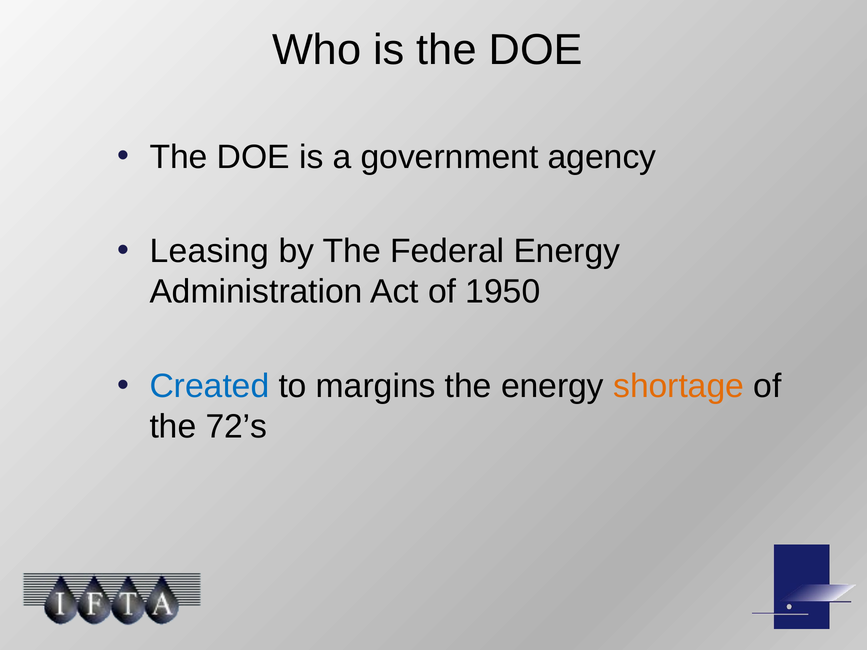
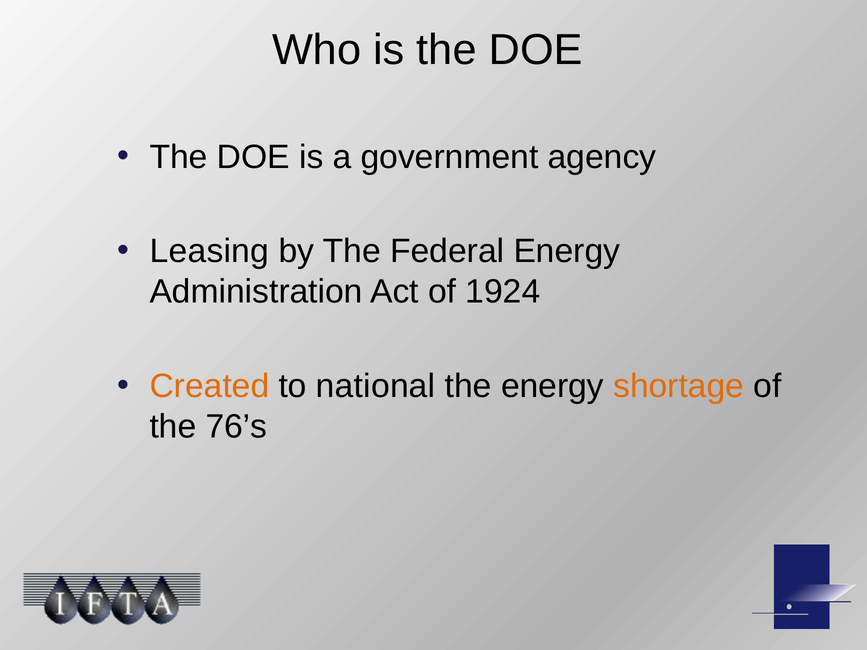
1950: 1950 -> 1924 (503, 292)
Created colour: blue -> orange (209, 386)
margins: margins -> national (376, 386)
72’s: 72’s -> 76’s (236, 427)
